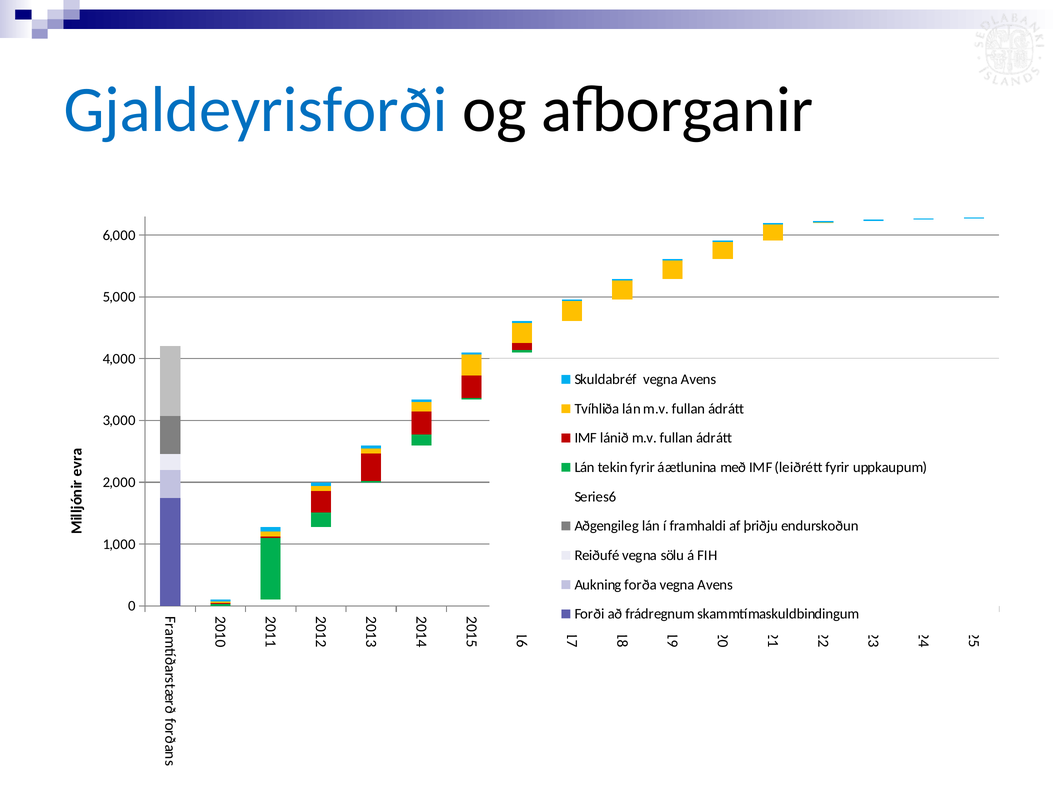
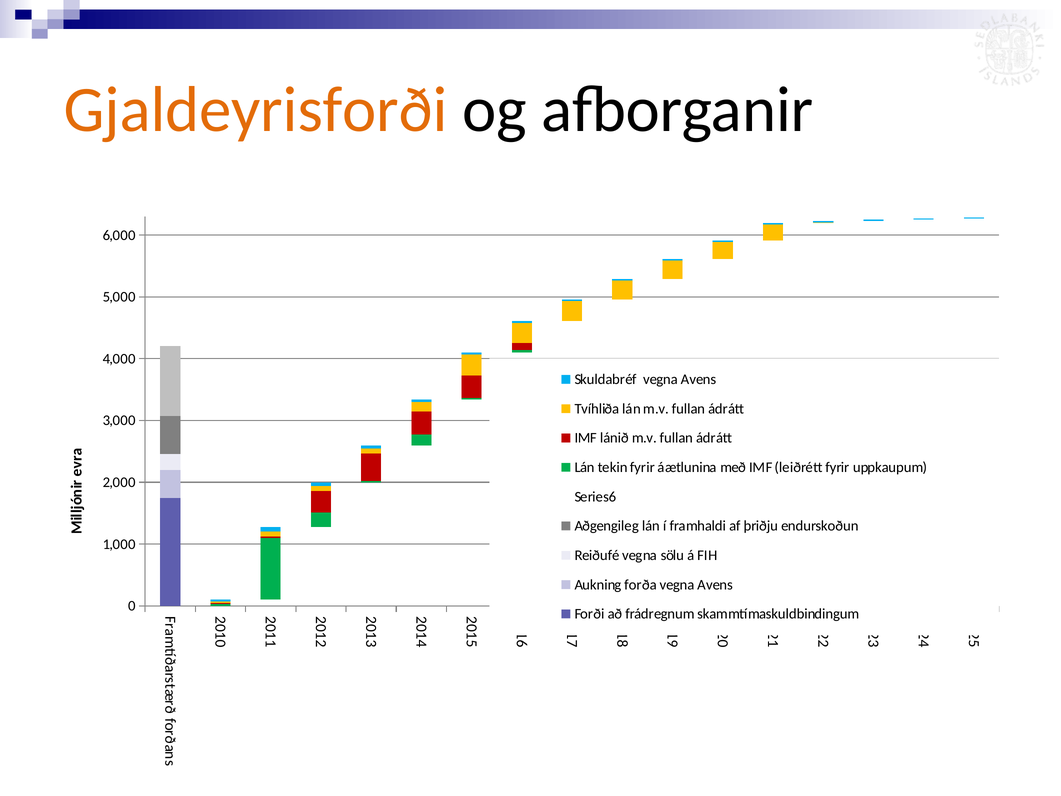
Gjaldeyrisforði colour: blue -> orange (256, 110)
